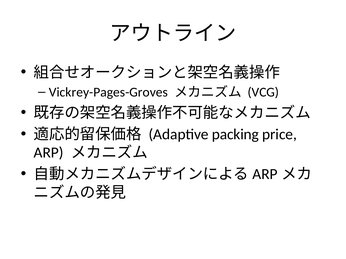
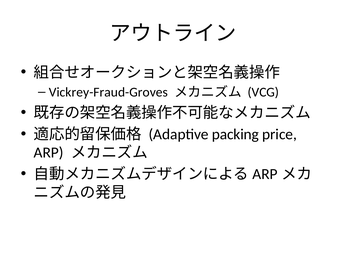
Vickrey-Pages-Groves: Vickrey-Pages-Groves -> Vickrey-Fraud-Groves (108, 92)
